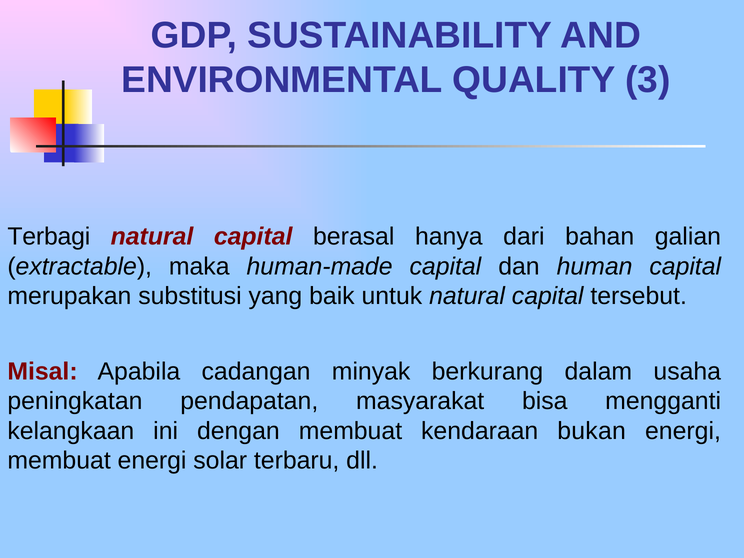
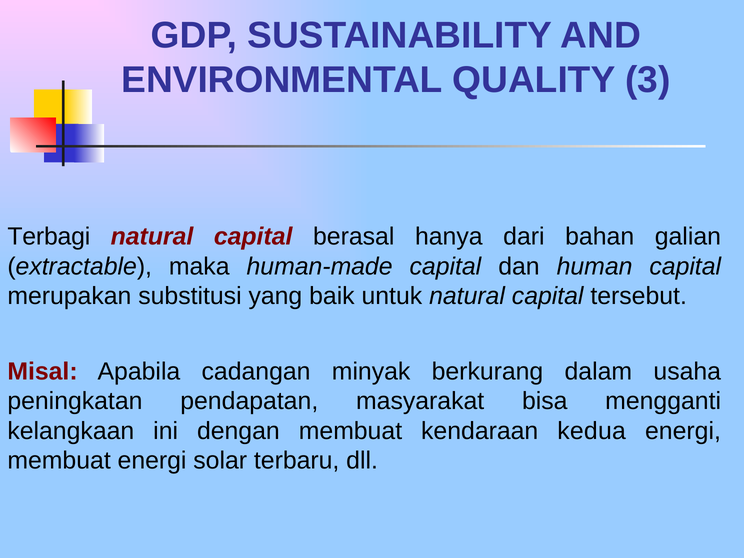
bukan: bukan -> kedua (592, 431)
